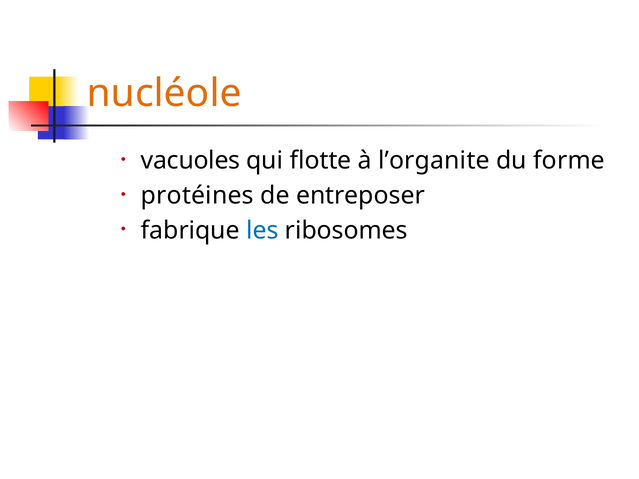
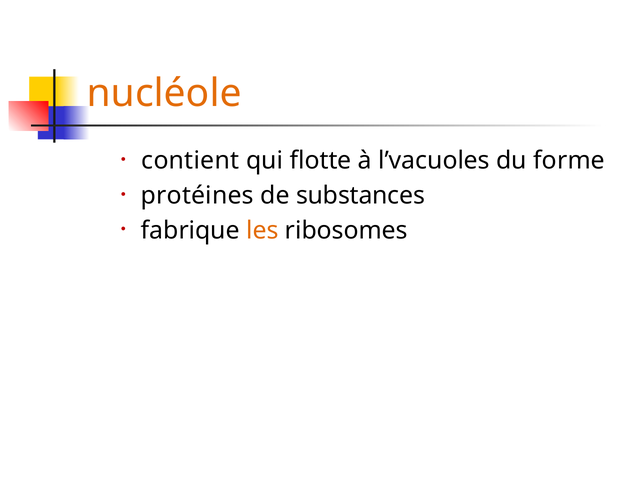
vacuoles: vacuoles -> contient (190, 161)
l’organite: l’organite -> l’vacuoles (434, 161)
entreposer: entreposer -> substances (360, 196)
les colour: blue -> orange (262, 230)
